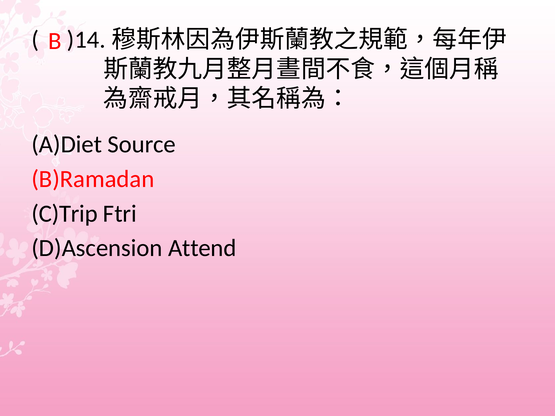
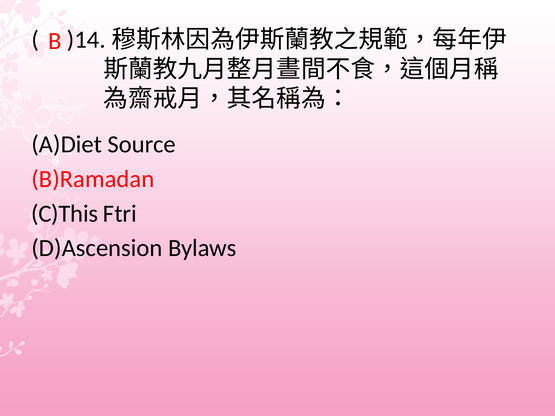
C)Trip: C)Trip -> C)This (65, 214)
Attend: Attend -> Bylaws (202, 248)
